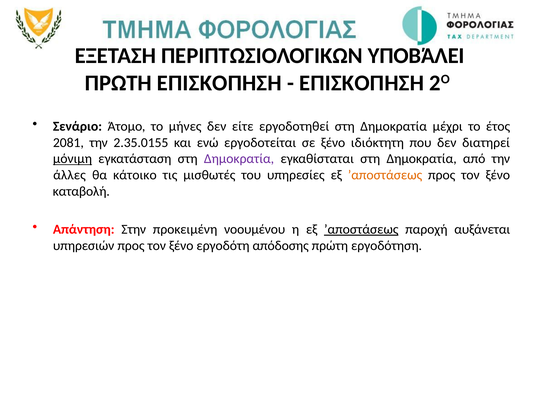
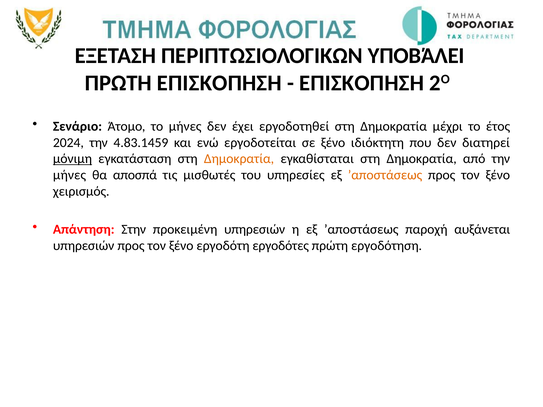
είτε: είτε -> έχει (243, 126)
2081: 2081 -> 2024 (68, 143)
2.35.0155: 2.35.0155 -> 4.83.1459 (141, 143)
Δημοκρατία colour: purple -> orange (239, 159)
άλλες: άλλες -> μήνες (69, 175)
κάτοικο: κάτοικο -> αποσπά (135, 175)
καταβολή: καταβολή -> χειρισμός (81, 192)
προκειμένη νοουμένου: νοουμένου -> υπηρεσιών (255, 230)
’αποστάσεως underline: present -> none (361, 230)
απόδοσης: απόδοσης -> εργοδότες (281, 246)
